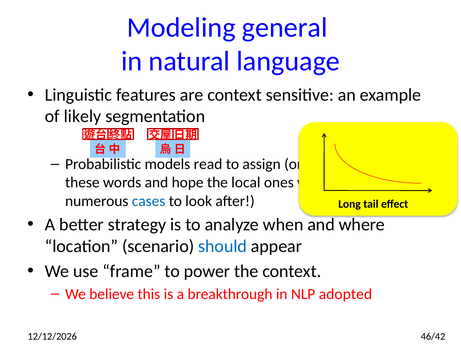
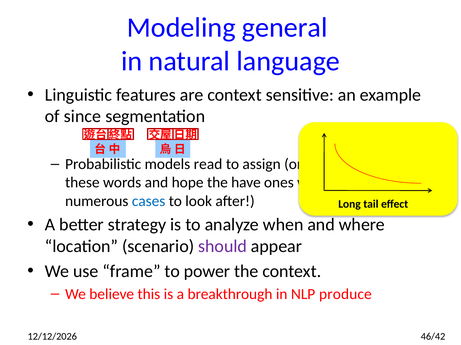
likely: likely -> since (83, 117)
local: local -> have (246, 183)
should colour: blue -> purple (223, 247)
adopted: adopted -> produce (345, 295)
